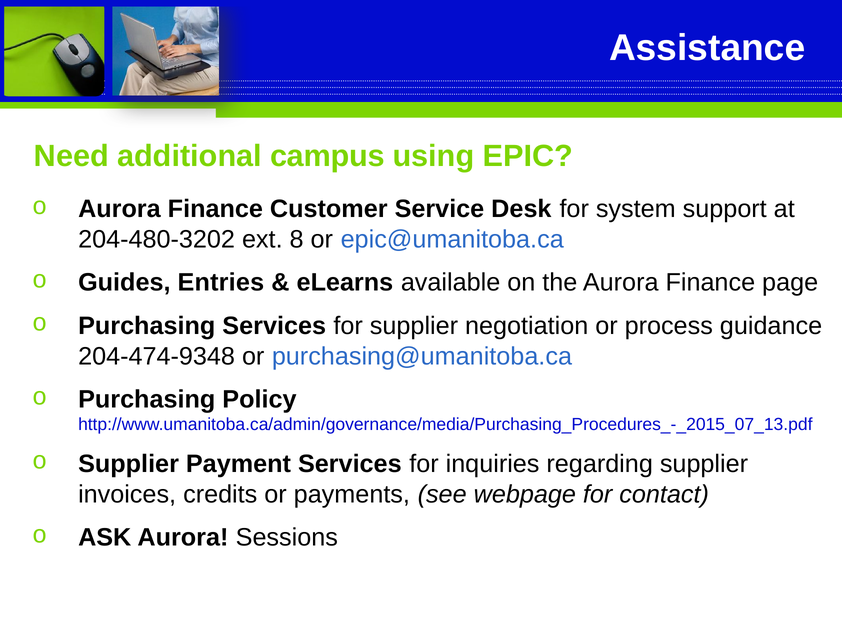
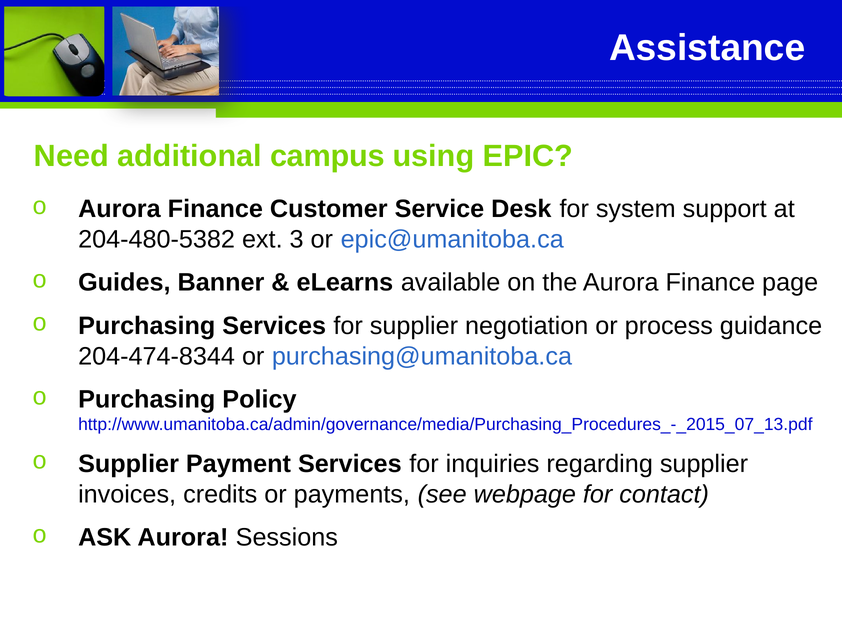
204-480-3202: 204-480-3202 -> 204-480-5382 (157, 239)
8: 8 -> 3 (297, 239)
Entries: Entries -> Banner (221, 283)
204-474-9348: 204-474-9348 -> 204-474-8344 (157, 356)
